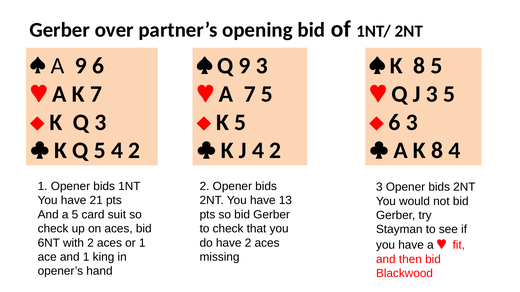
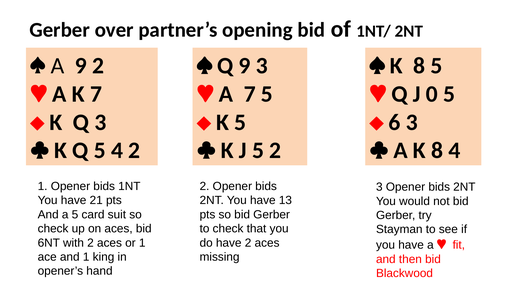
9 6: 6 -> 2 (98, 66)
J 3: 3 -> 0 (432, 94)
J 4: 4 -> 5 (258, 151)
